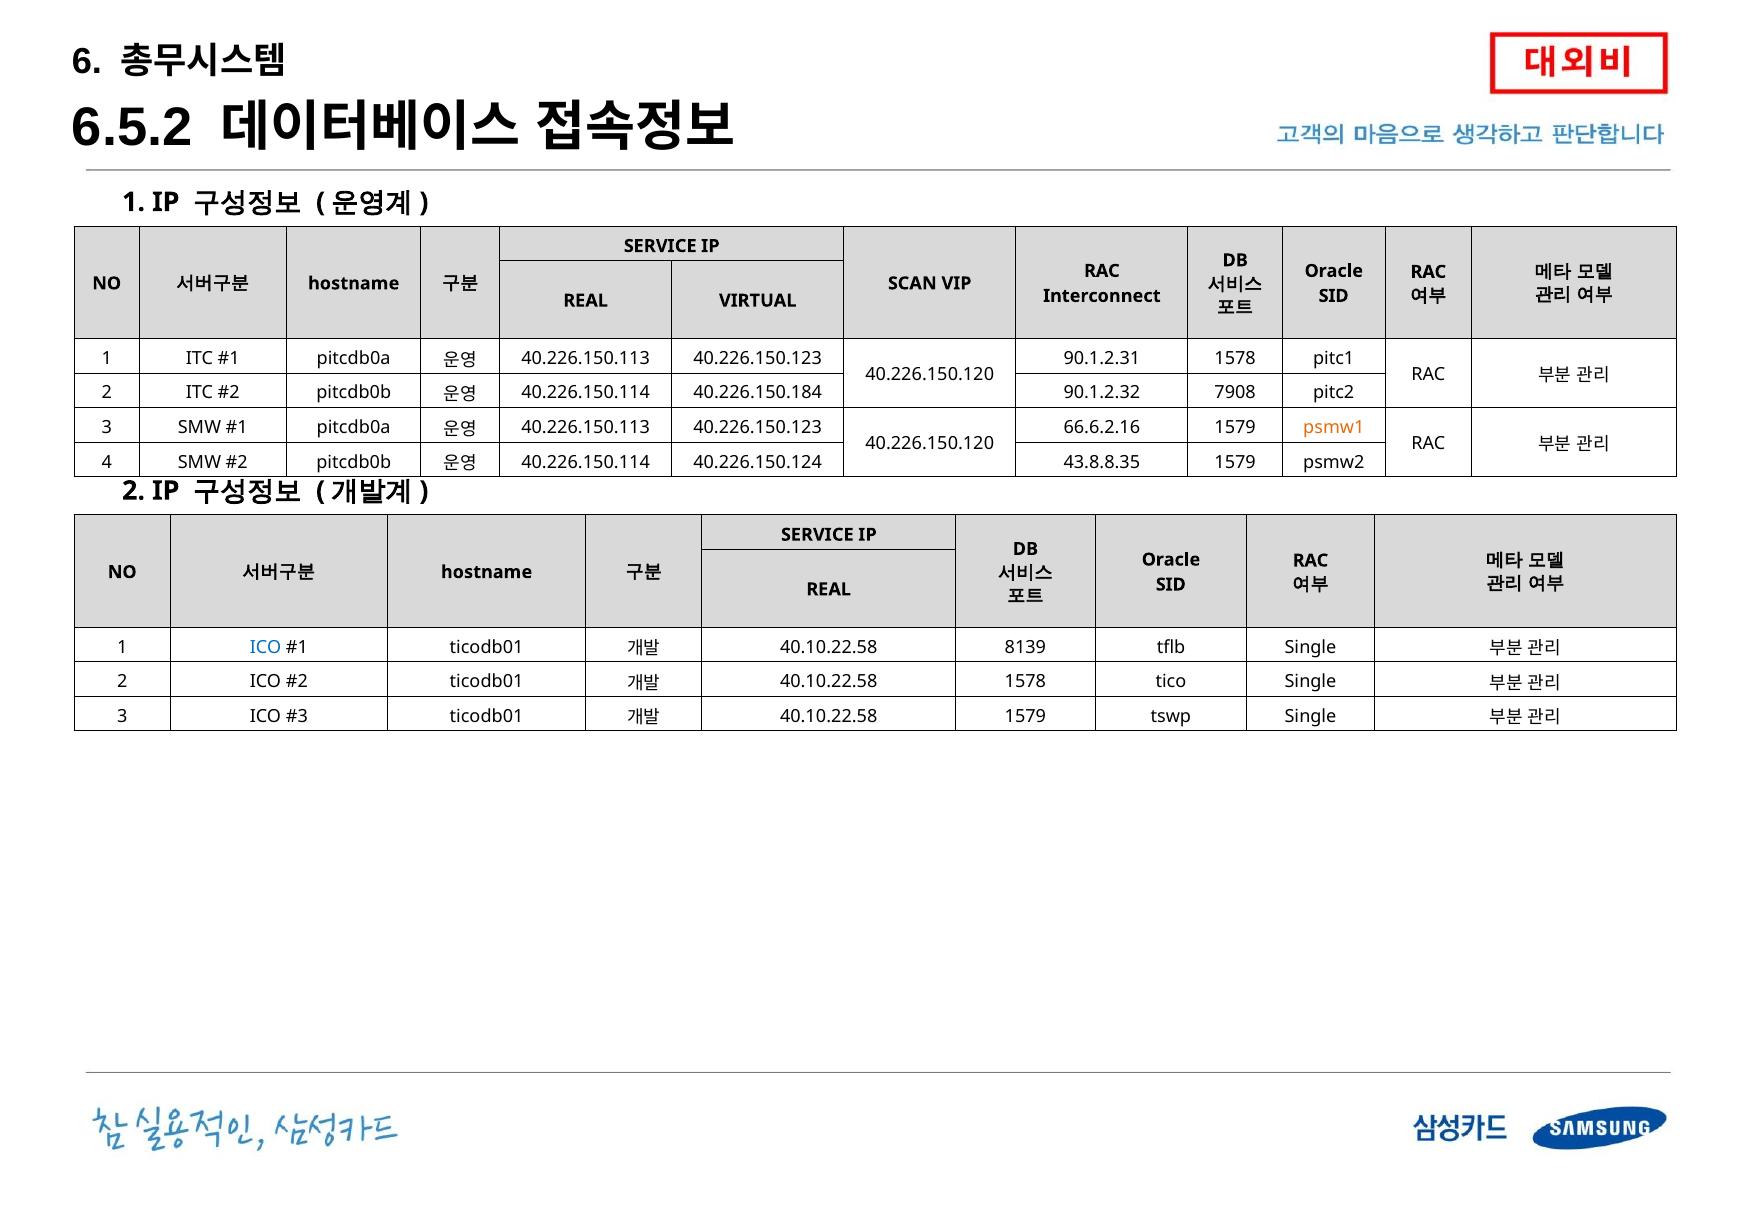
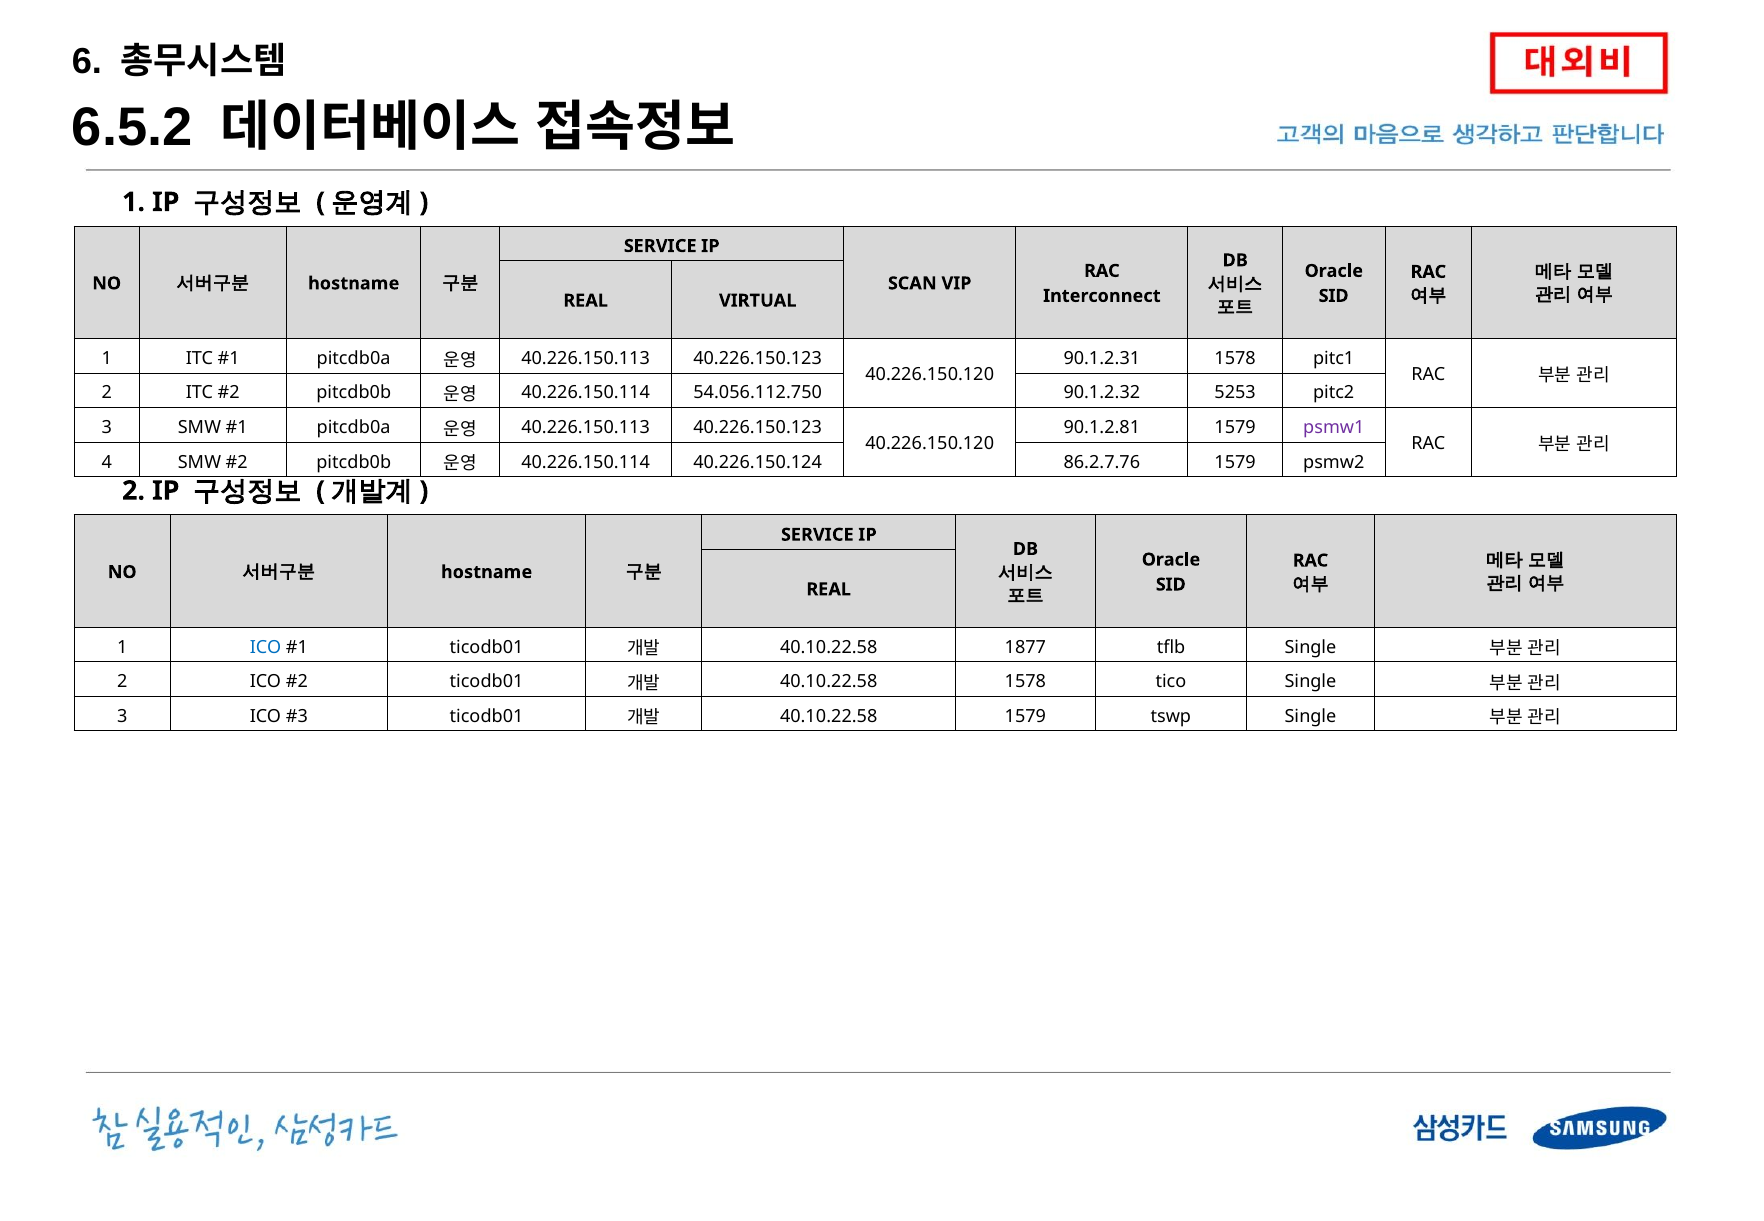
40.226.150.184: 40.226.150.184 -> 54.056.112.750 (758, 393)
7908: 7908 -> 5253 (1235, 393)
66.6.2.16: 66.6.2.16 -> 90.1.2.81 (1102, 428)
psmw1 colour: orange -> purple (1334, 428)
43.8.8.35: 43.8.8.35 -> 86.2.7.76 (1102, 462)
8139: 8139 -> 1877 (1025, 647)
